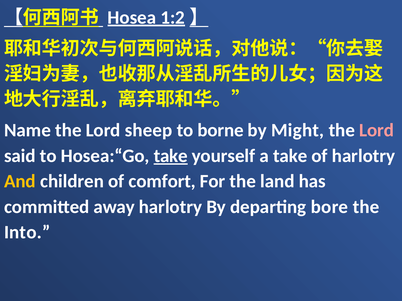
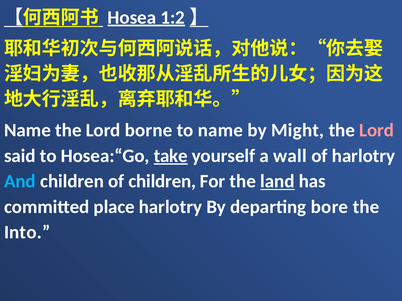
sheep: sheep -> borne (149, 131)
to borne: borne -> name (220, 131)
a take: take -> wall (290, 156)
And colour: yellow -> light blue (20, 182)
of comfort: comfort -> children (162, 182)
land underline: none -> present (277, 182)
away: away -> place (114, 207)
